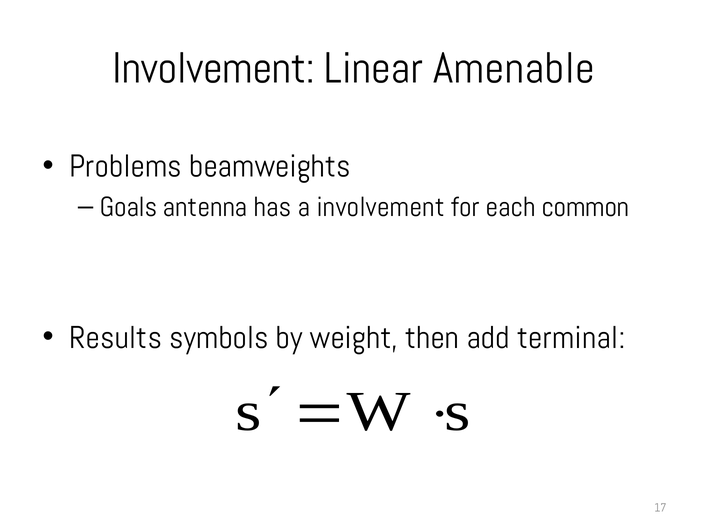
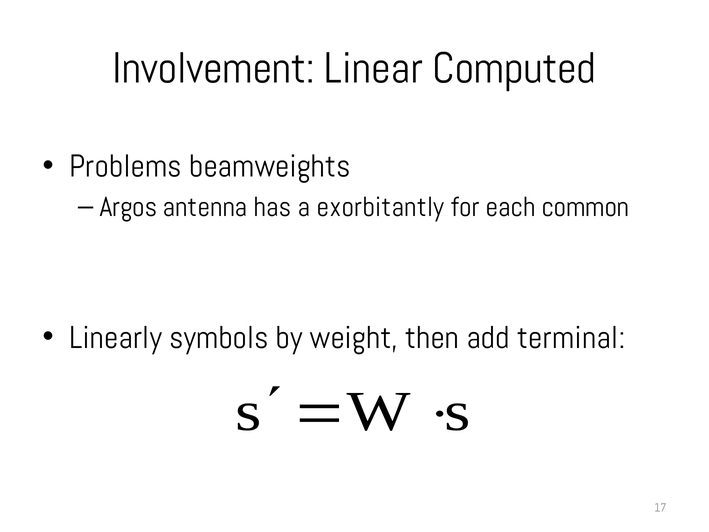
Amenable: Amenable -> Computed (514, 69)
Goals: Goals -> Argos (129, 207)
a involvement: involvement -> exorbitantly (381, 207)
Results: Results -> Linearly (116, 337)
